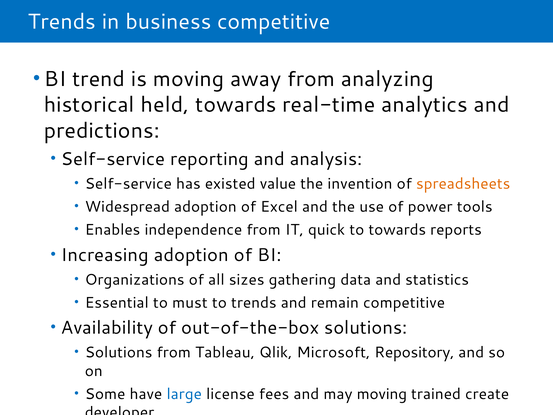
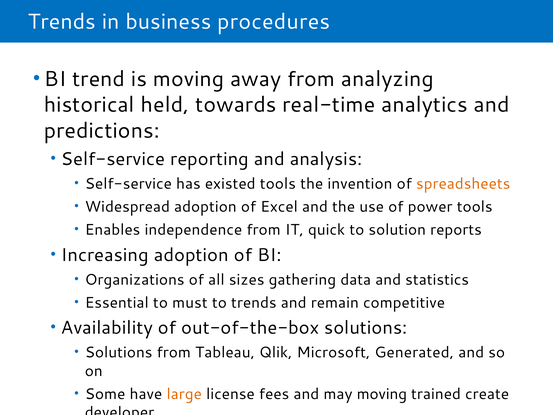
business competitive: competitive -> procedures (274, 22)
existed value: value -> tools (278, 184)
to towards: towards -> solution (397, 230)
Repository: Repository -> Generated (414, 352)
large colour: blue -> orange (184, 394)
